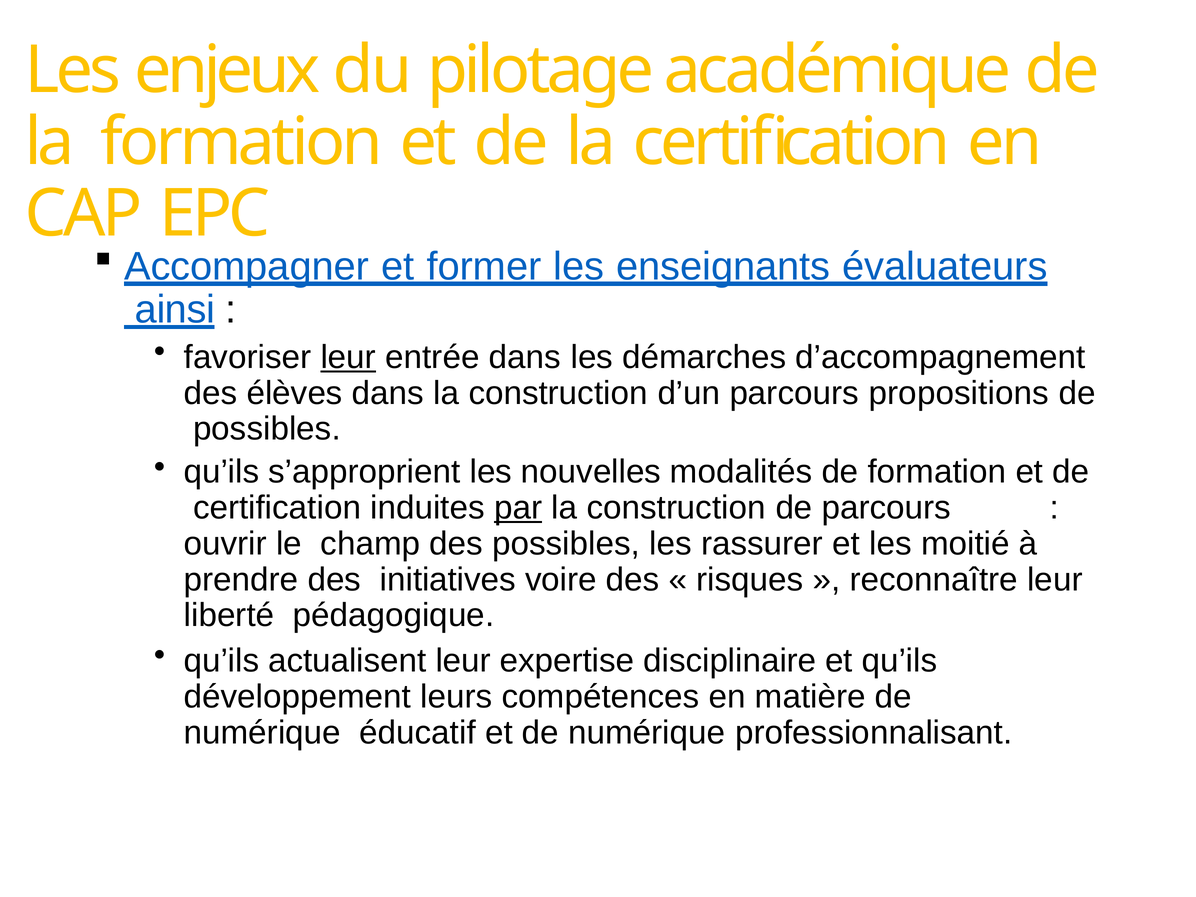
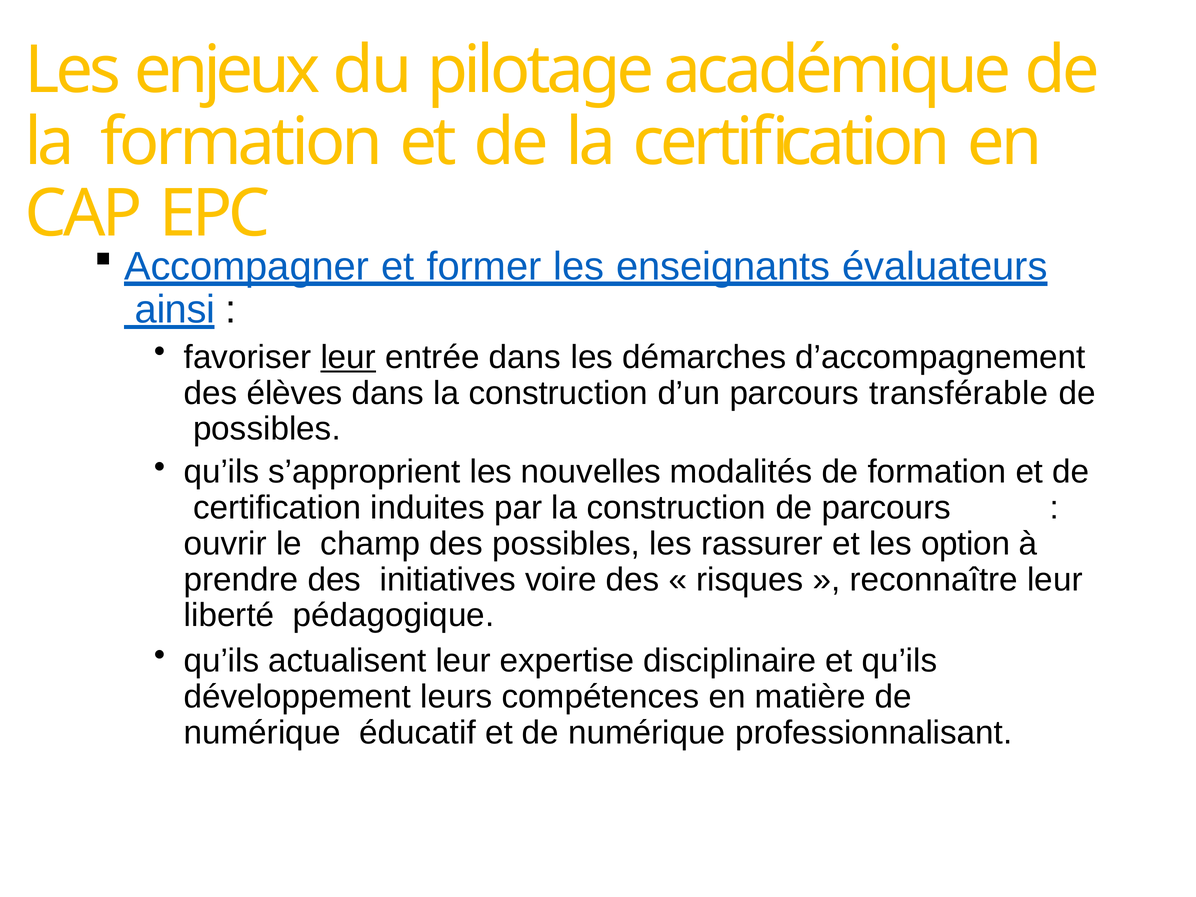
propositions: propositions -> transférable (959, 393)
par underline: present -> none (518, 508)
moitié: moitié -> option (966, 544)
